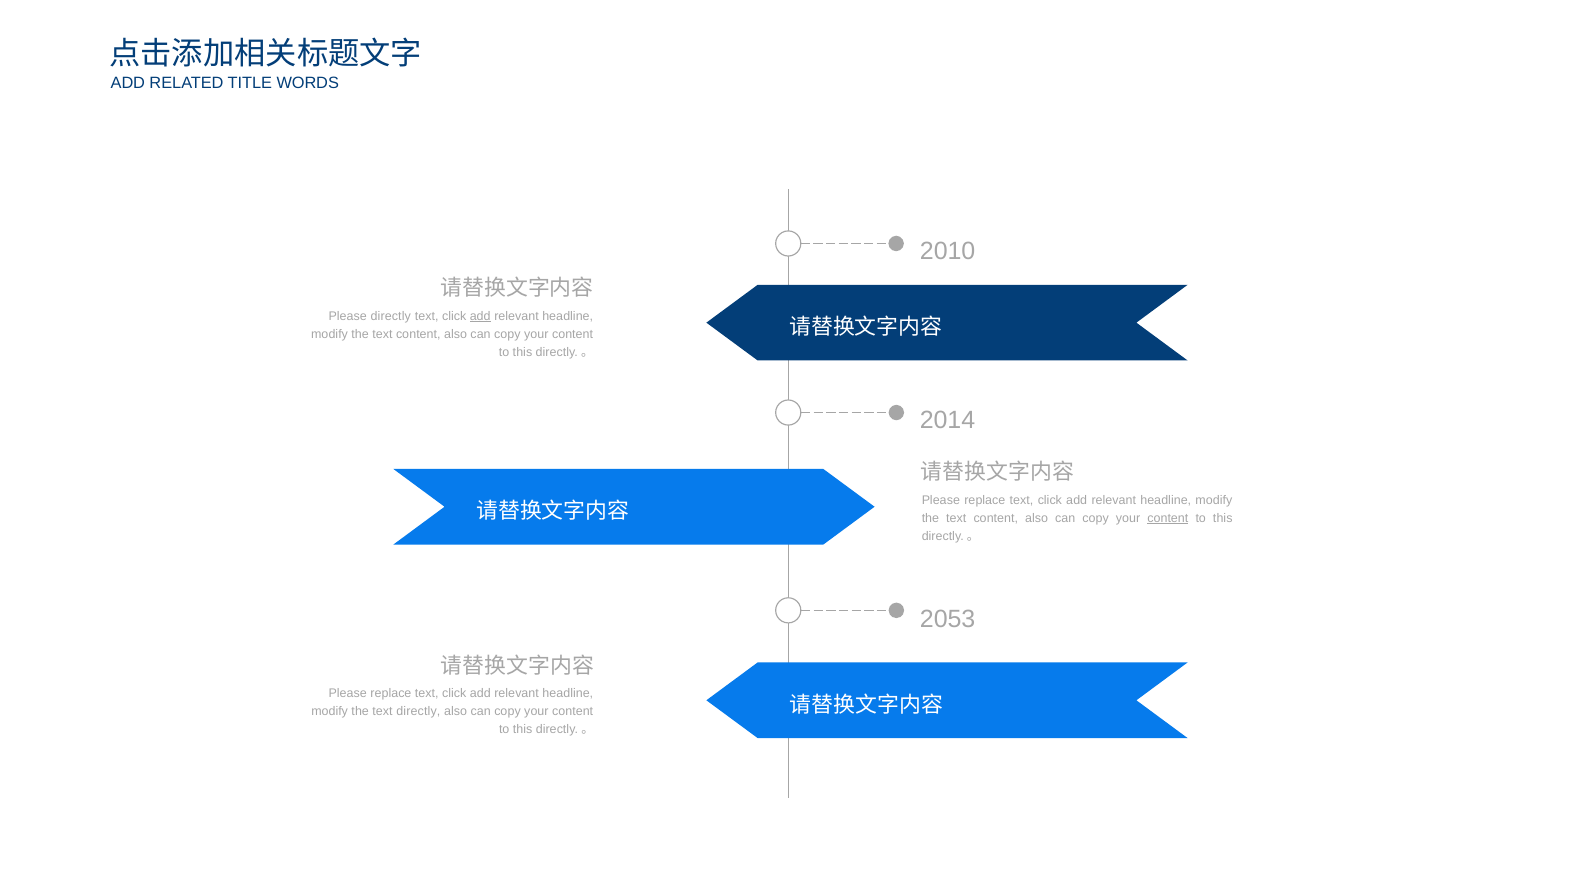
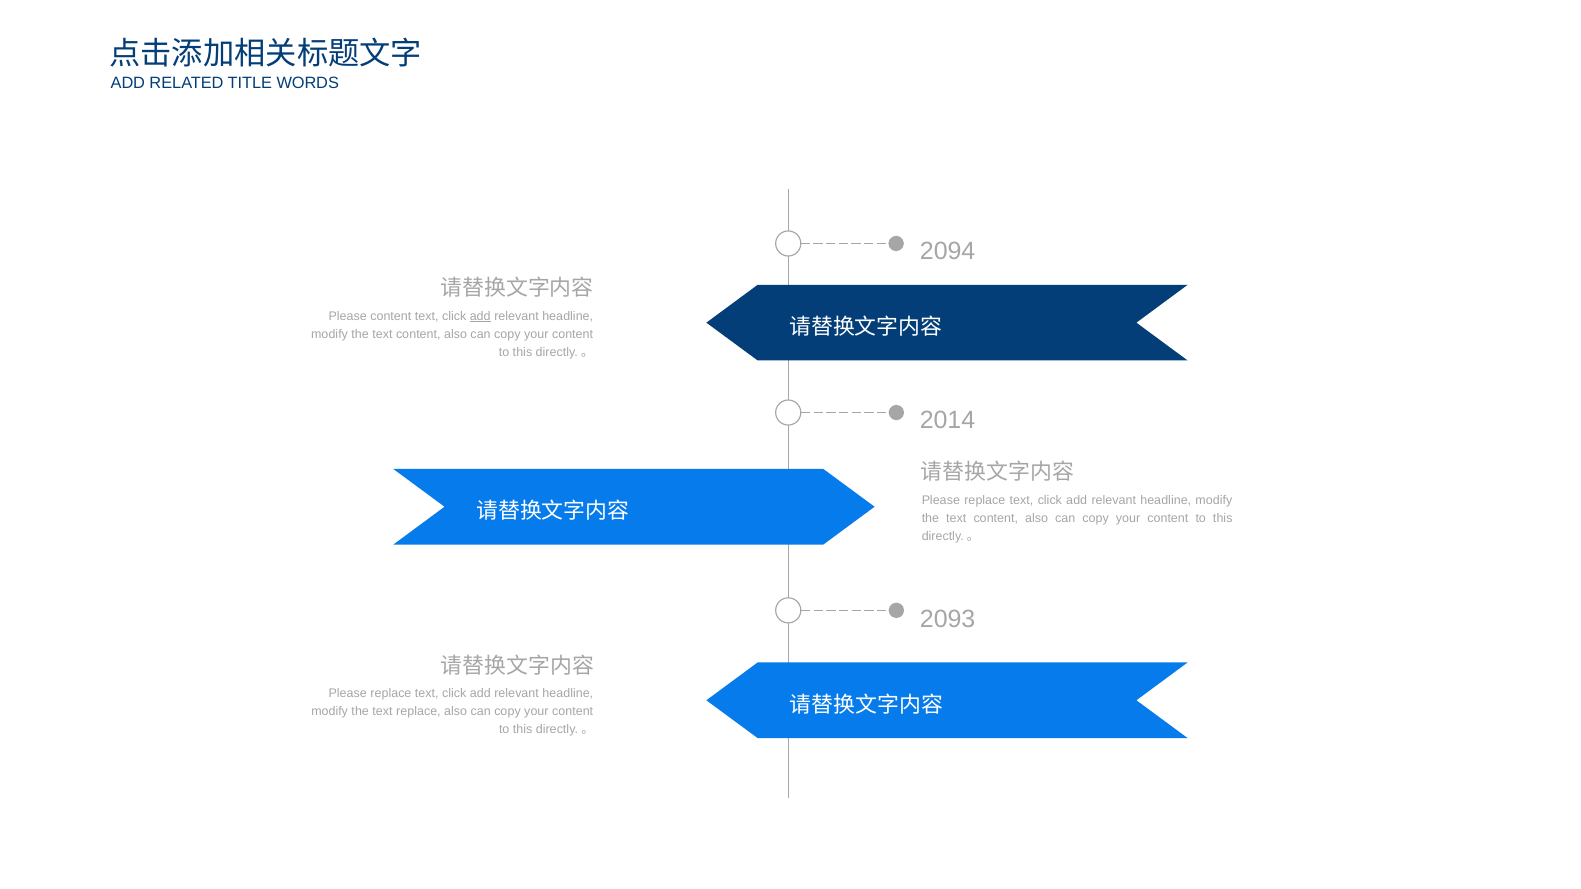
2010: 2010 -> 2094 (948, 252)
Please directly: directly -> content (391, 316)
content underline: present -> none (1168, 518)
2053: 2053 -> 2093 (948, 620)
text directly: directly -> replace (418, 712)
